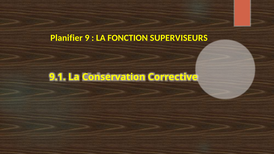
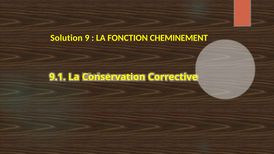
Planifier: Planifier -> Solution (66, 38)
SUPERVISEURS: SUPERVISEURS -> CHEMINEMENT (179, 38)
